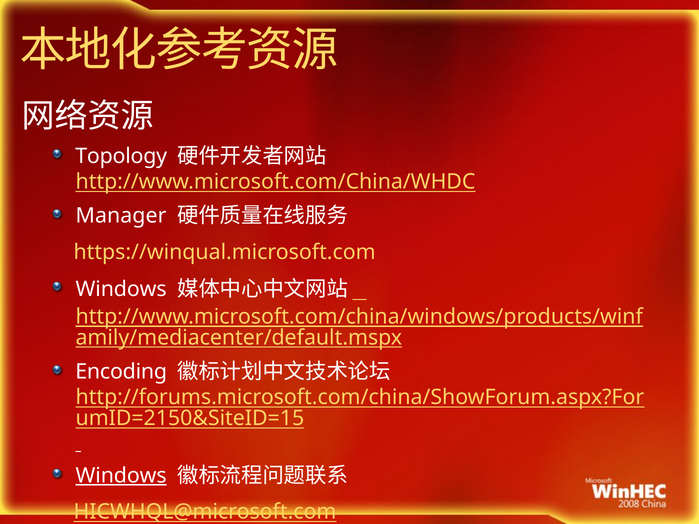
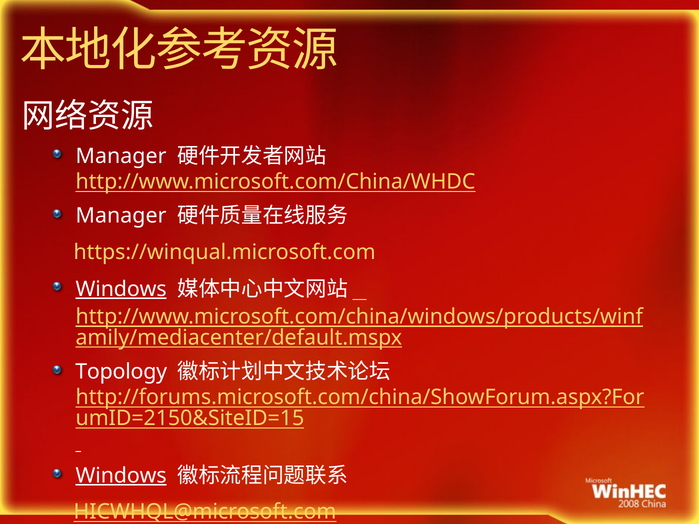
Topology: Topology -> Manager (121, 156)
Windows underline: none -> present (121, 289)
Encoding: Encoding -> Topology (121, 372)
